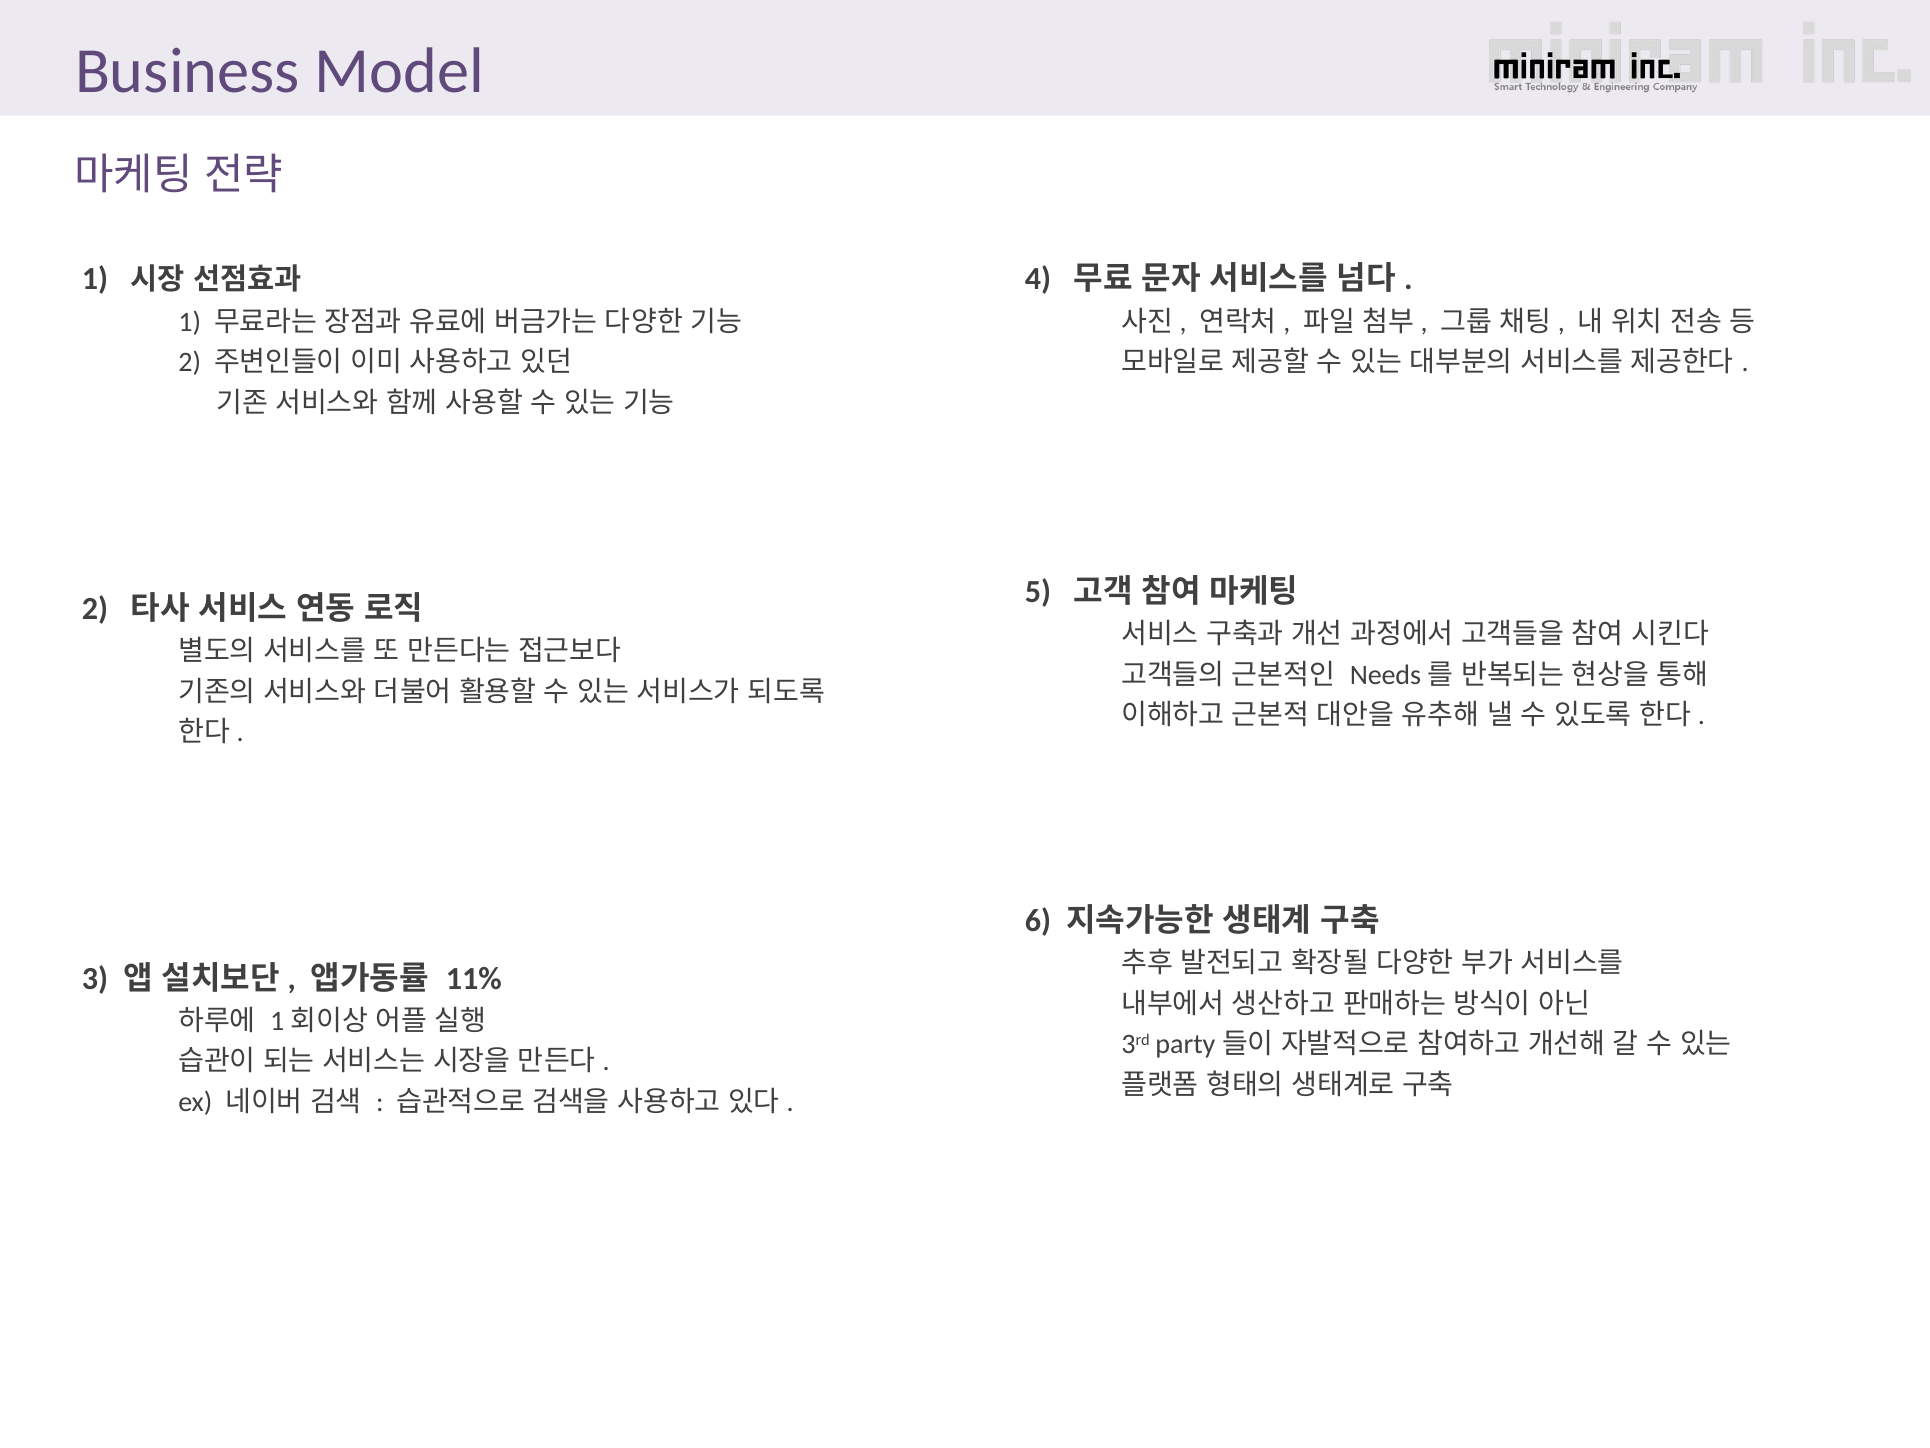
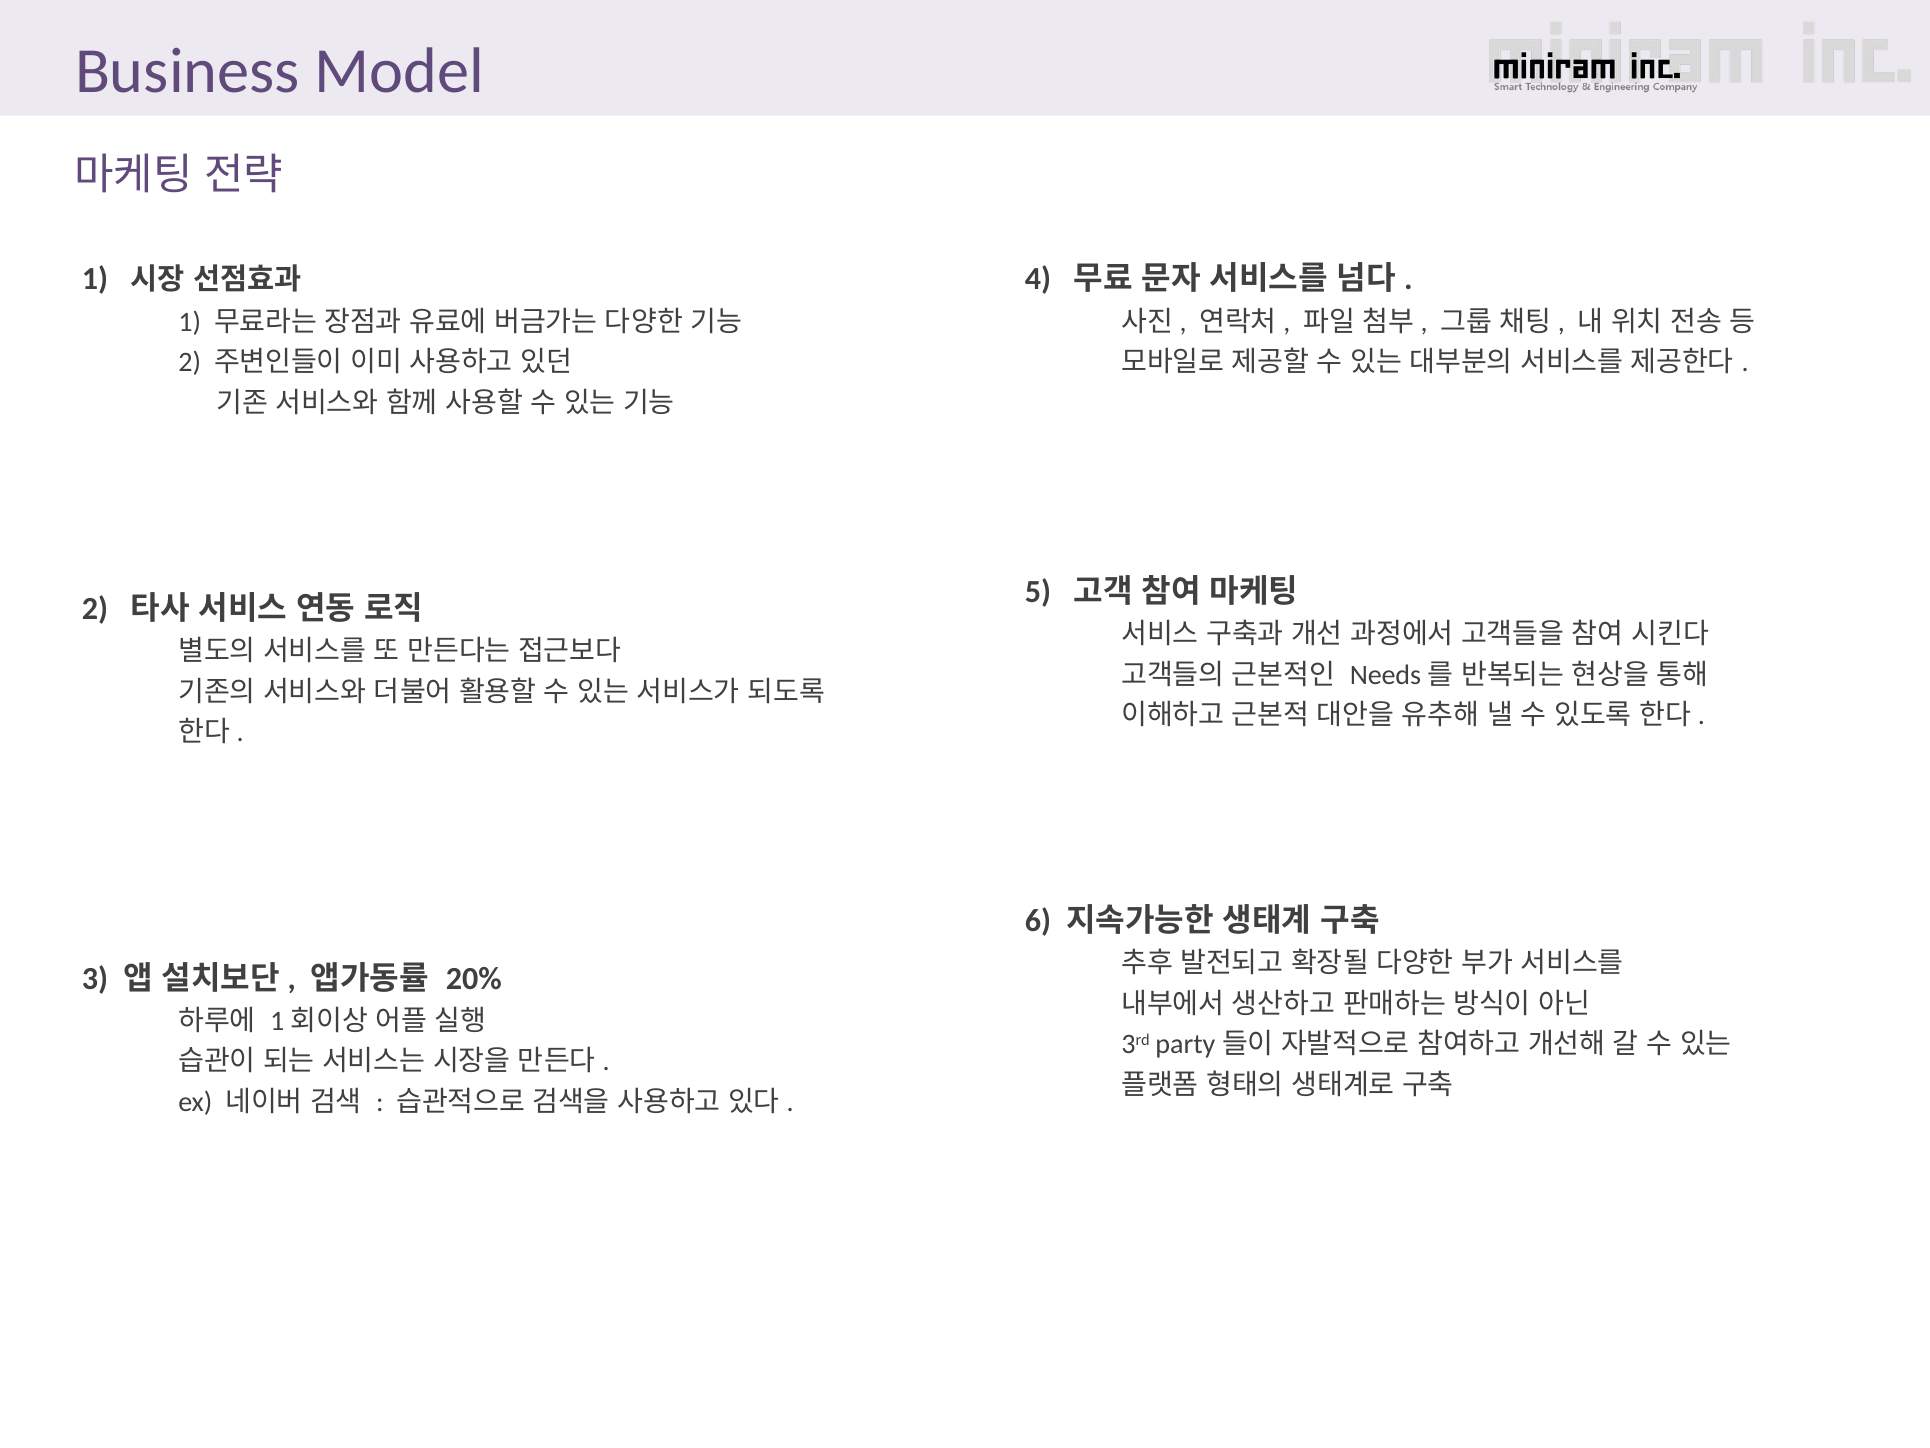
11%: 11% -> 20% (474, 978)
